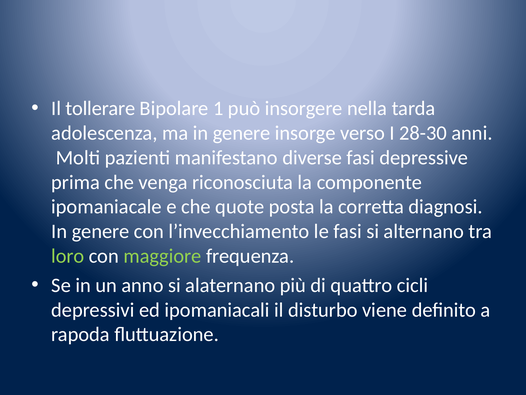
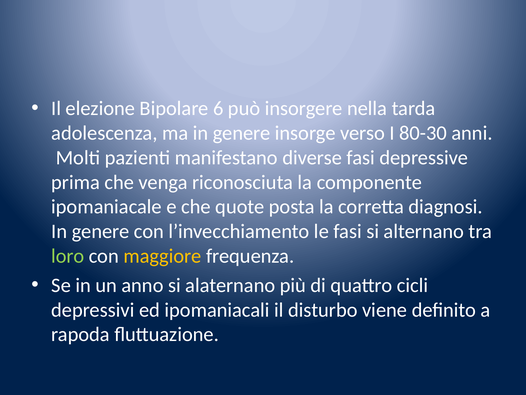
tollerare: tollerare -> elezione (100, 108)
1: 1 -> 6 (218, 108)
28-30: 28-30 -> 80-30 (423, 133)
maggiore colour: light green -> yellow (162, 256)
